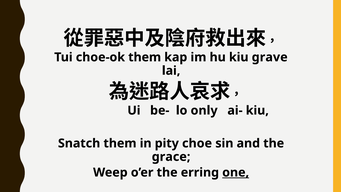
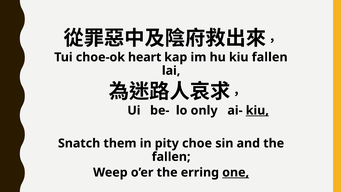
choe-ok them: them -> heart (145, 57)
kiu grave: grave -> fallen (270, 57)
kiu underline: none -> present (257, 110)
grace: grace -> fallen (171, 157)
